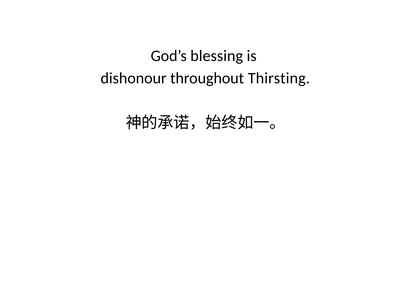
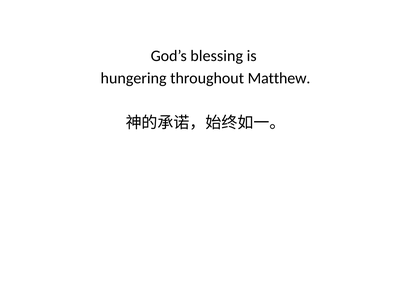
dishonour: dishonour -> hungering (134, 78)
Thirsting: Thirsting -> Matthew (279, 78)
